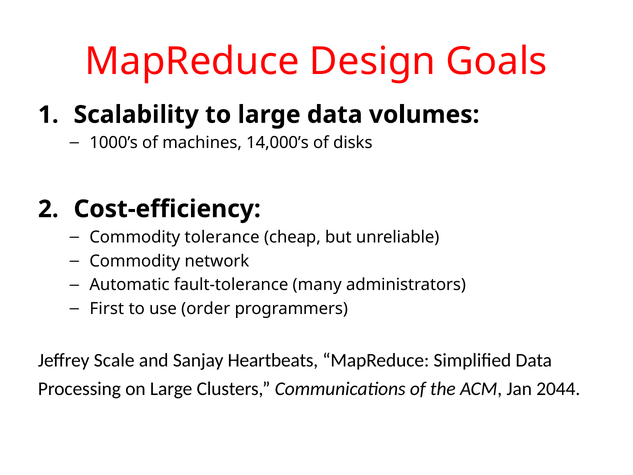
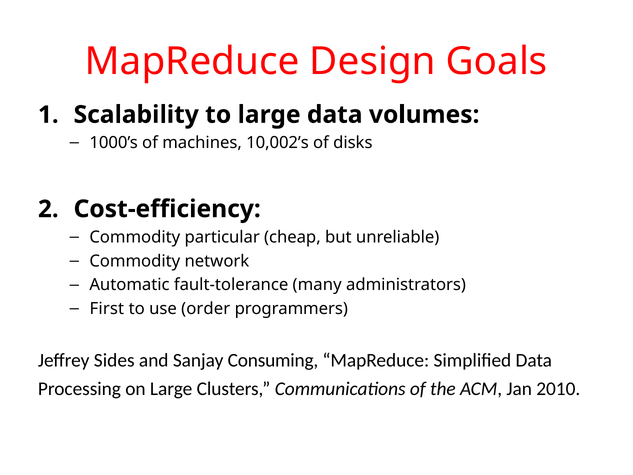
14,000’s: 14,000’s -> 10,002’s (278, 143)
tolerance: tolerance -> particular (222, 237)
Scale: Scale -> Sides (114, 360)
Heartbeats: Heartbeats -> Consuming (273, 360)
2044: 2044 -> 2010 (558, 389)
